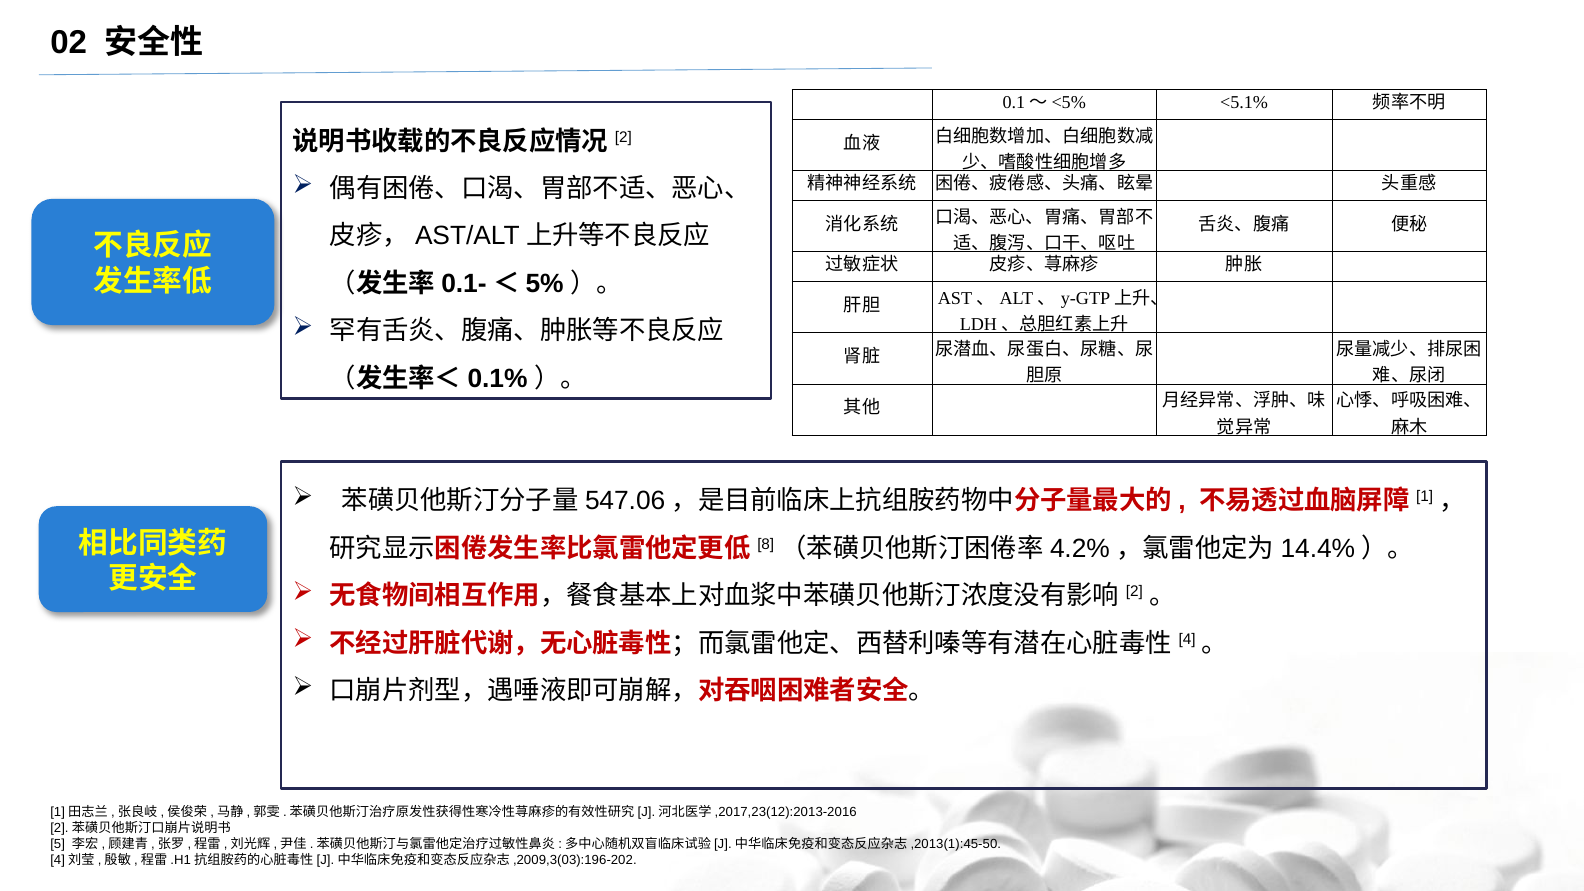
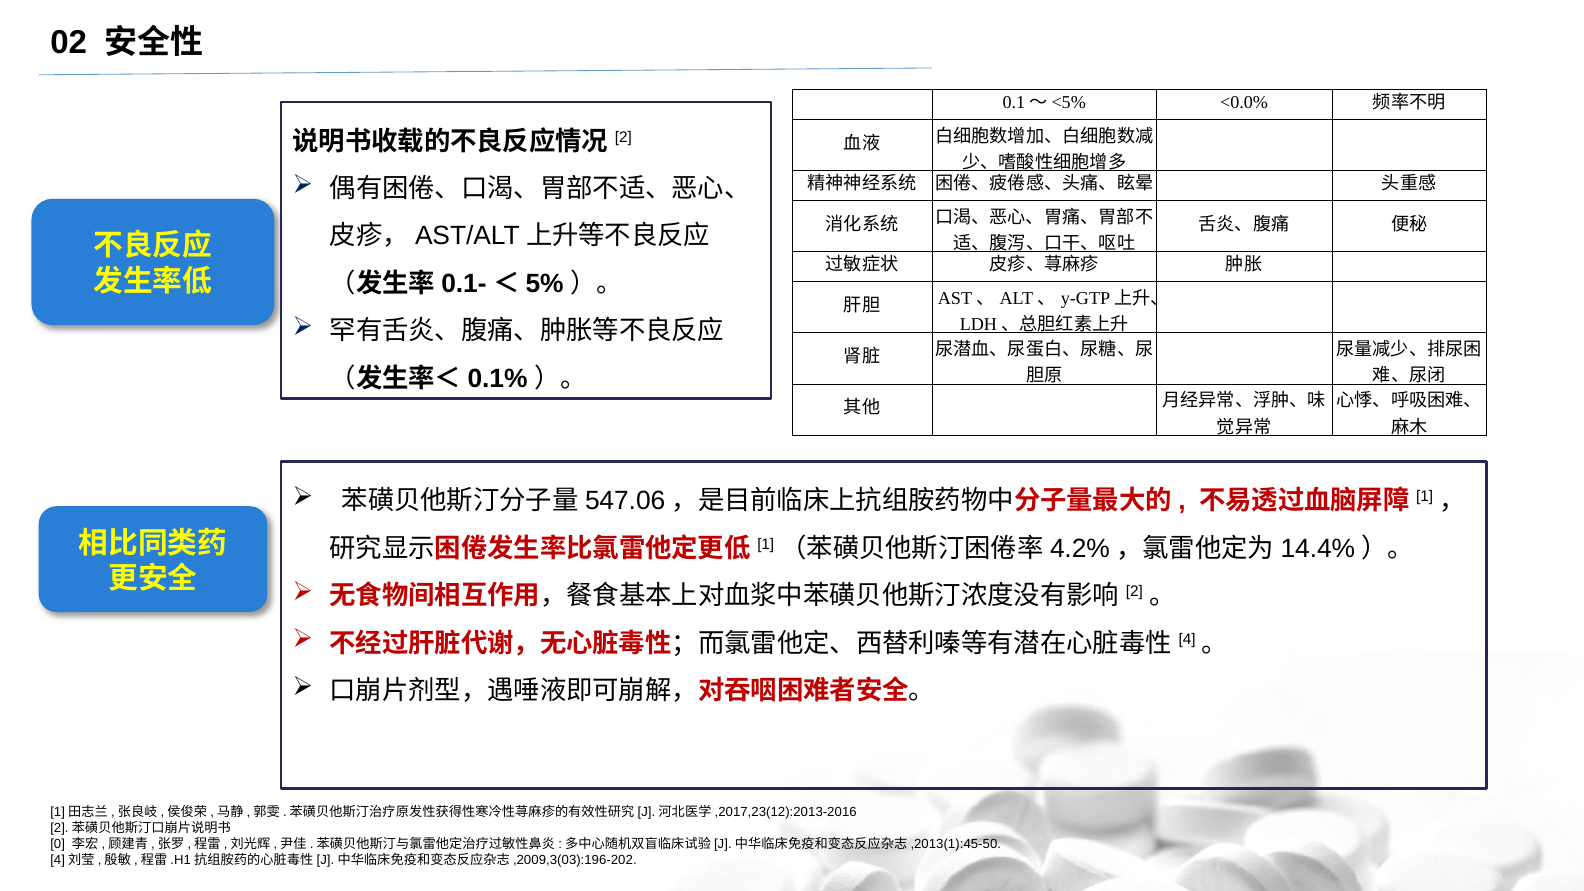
<5.1%: <5.1% -> <0.0% (1244, 103)
8: 8 -> 1 (766, 544)
5: 5 -> 0 (58, 844)
